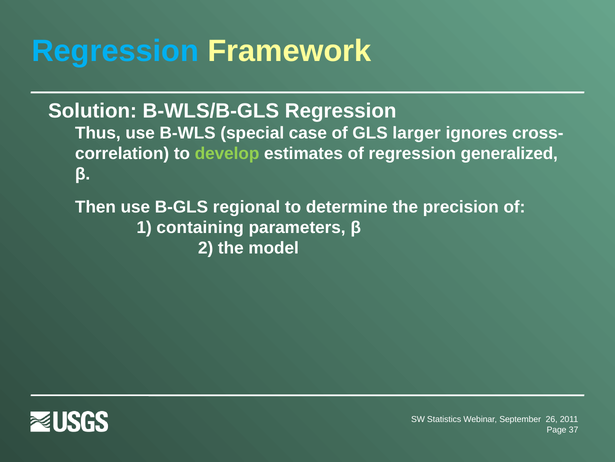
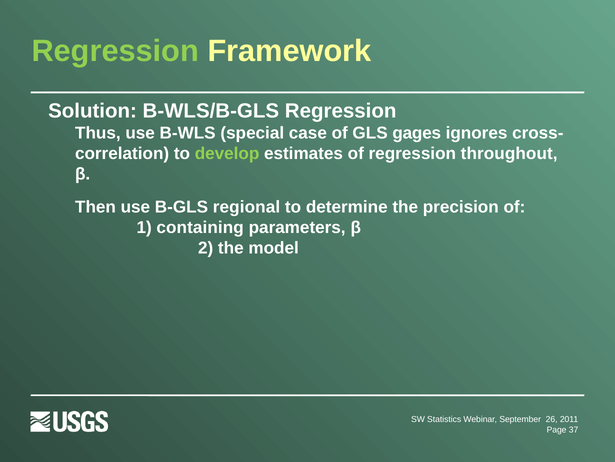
Regression colour: light blue -> light green (115, 51)
larger: larger -> gages (417, 133)
generalized: generalized -> throughout (509, 153)
